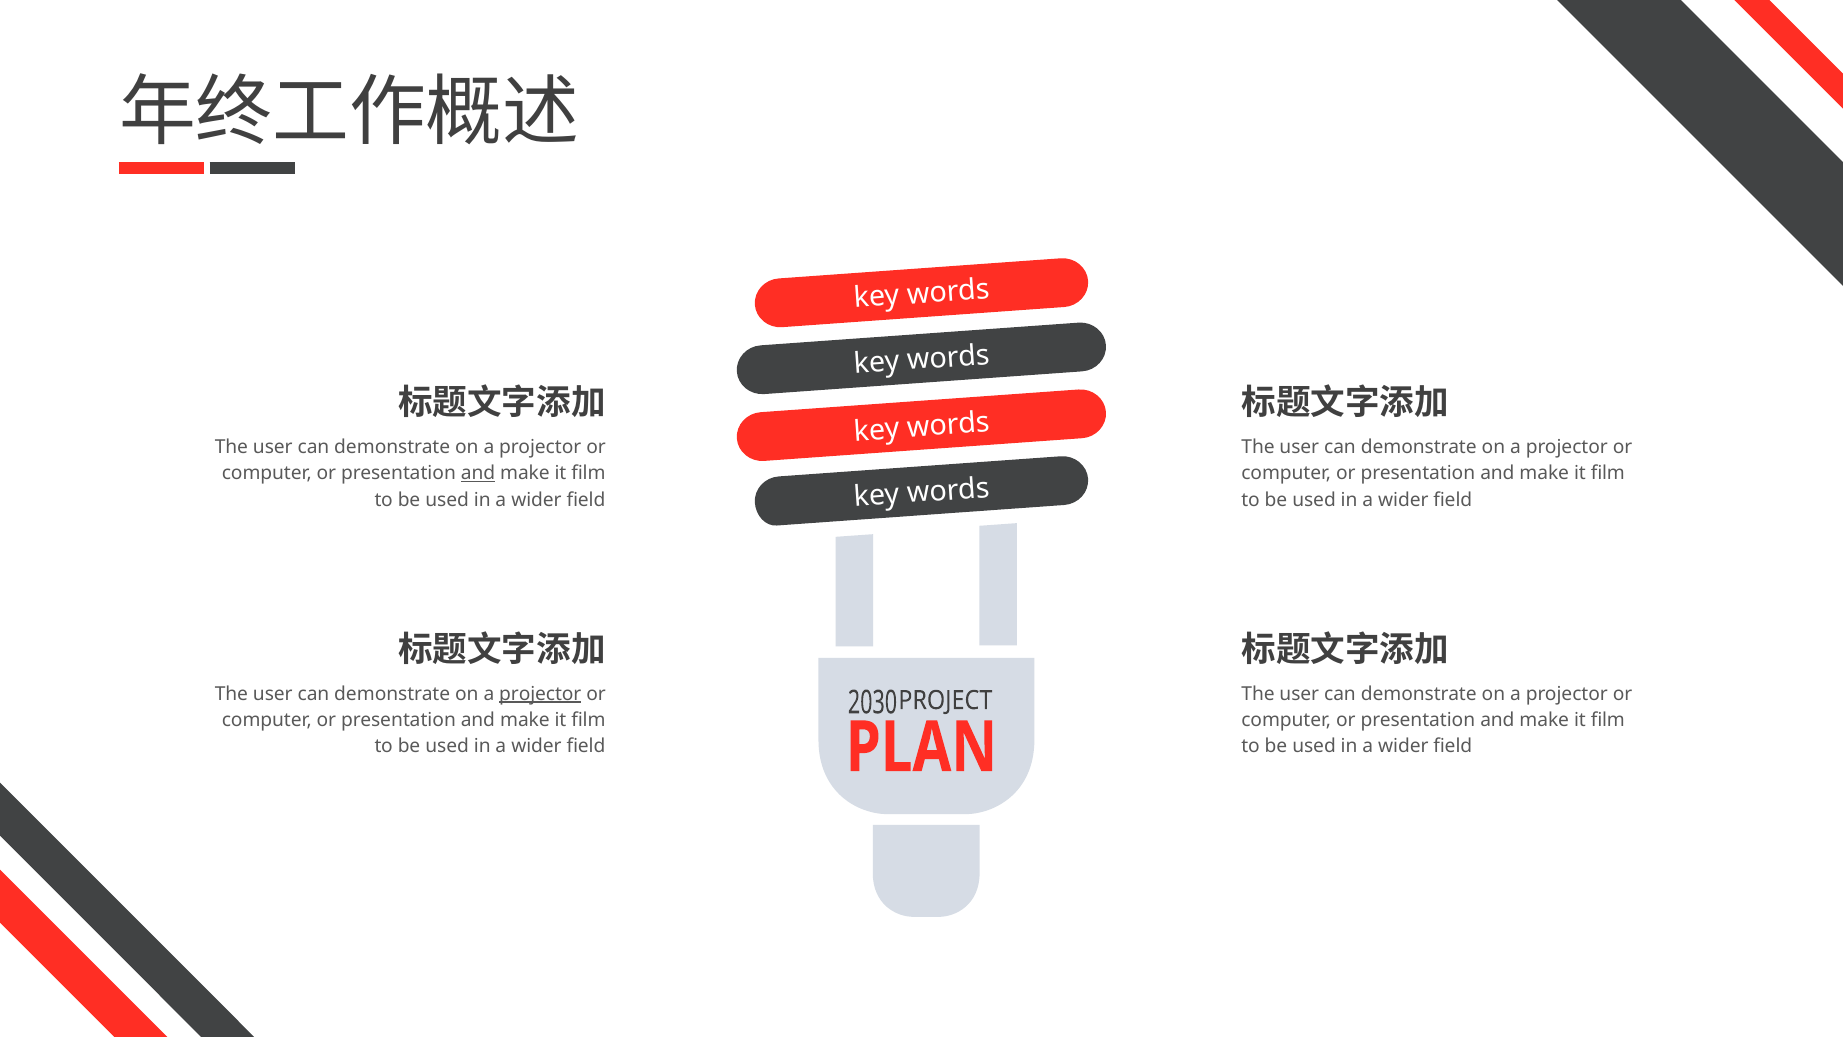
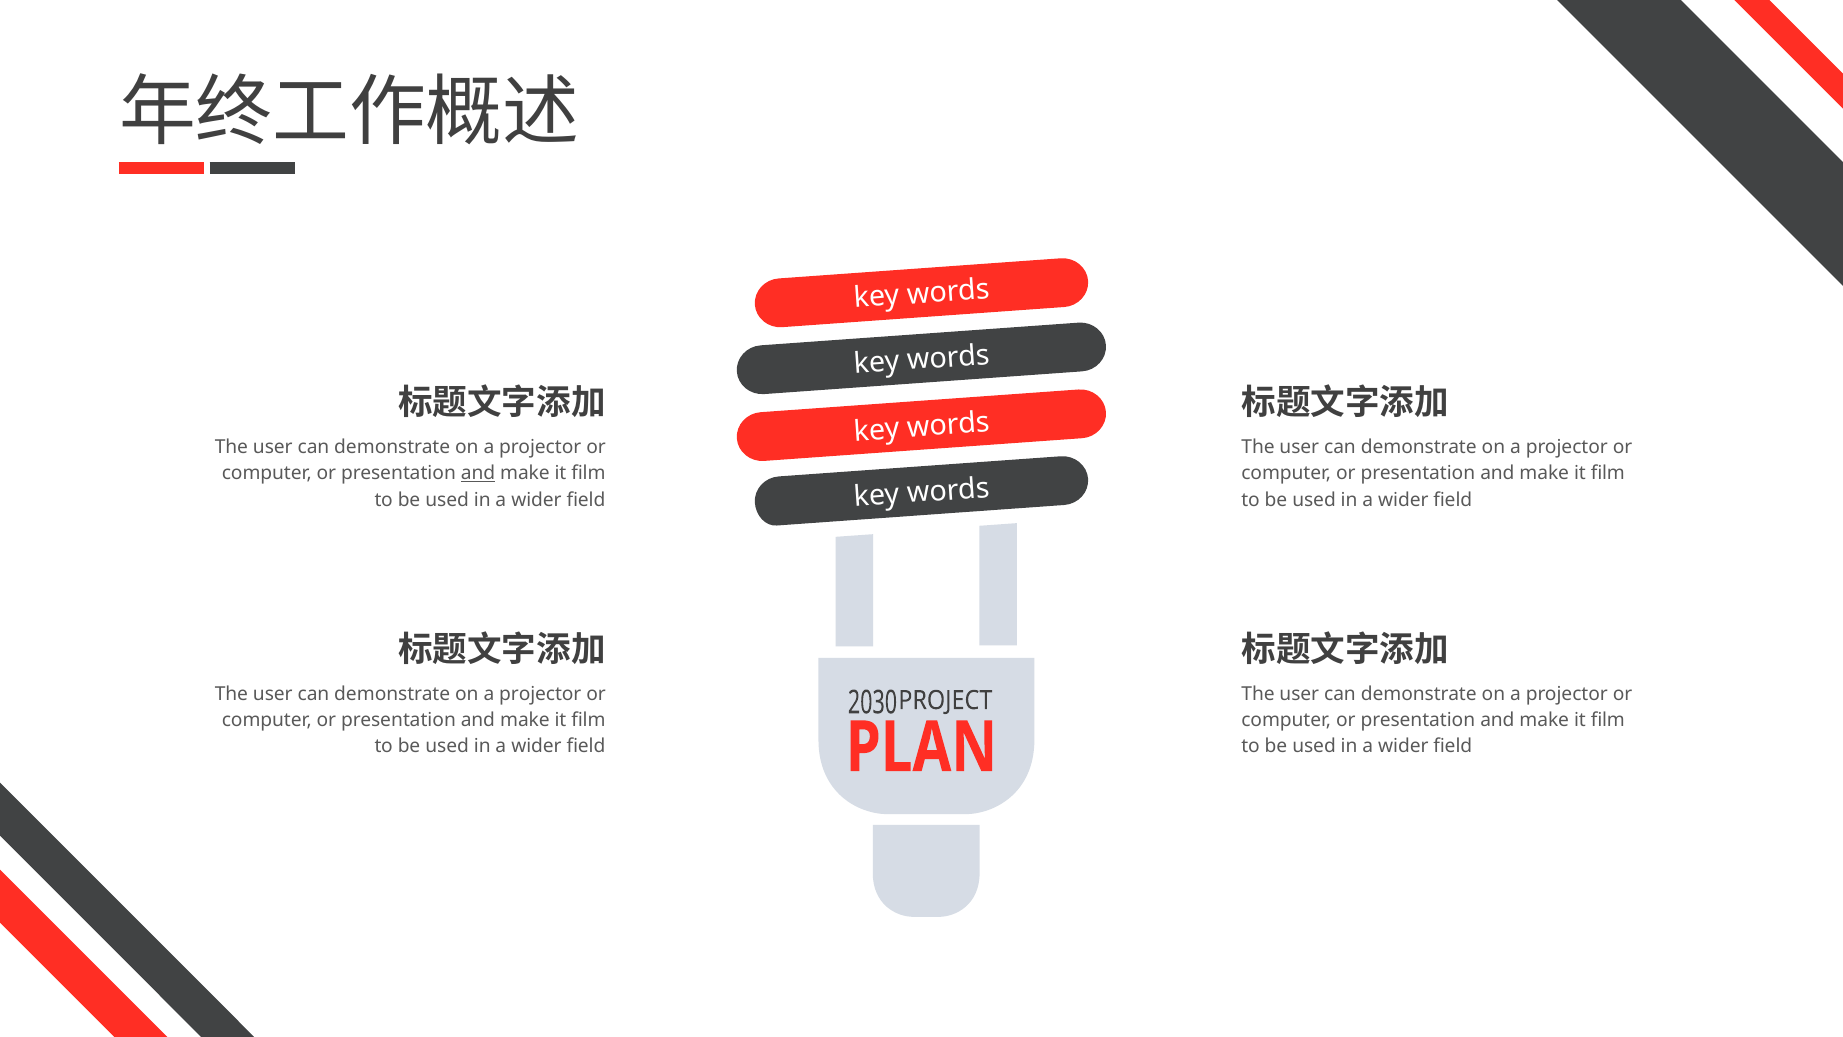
projector underline: present -> none (540, 694)
